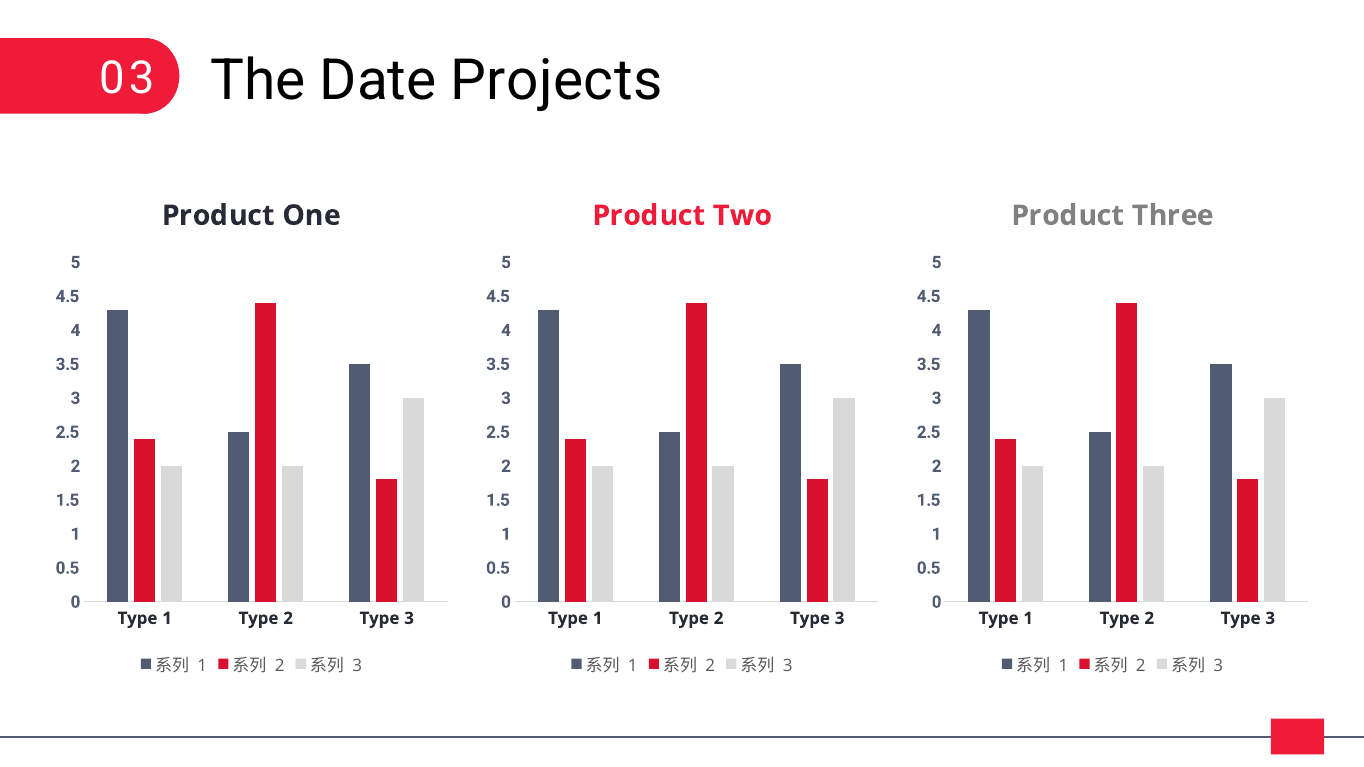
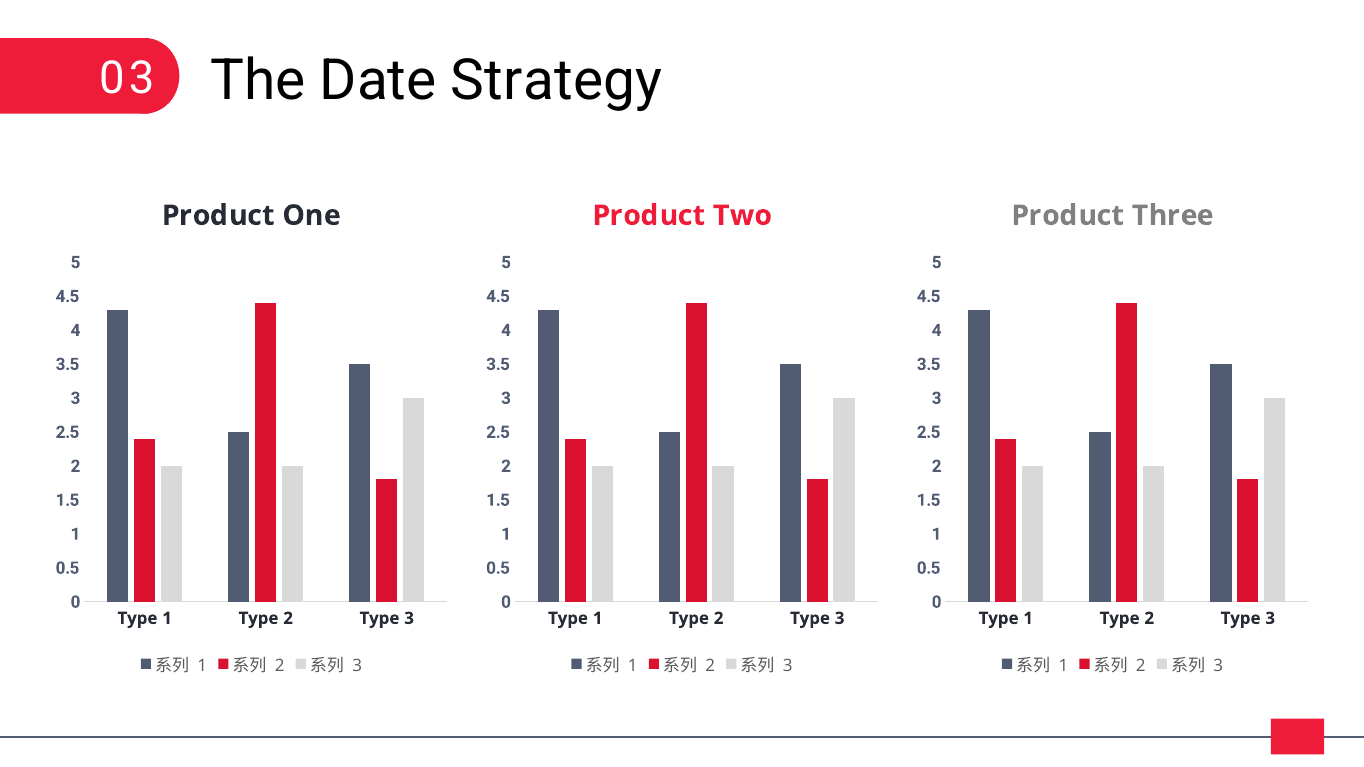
Projects: Projects -> Strategy (557, 81)
